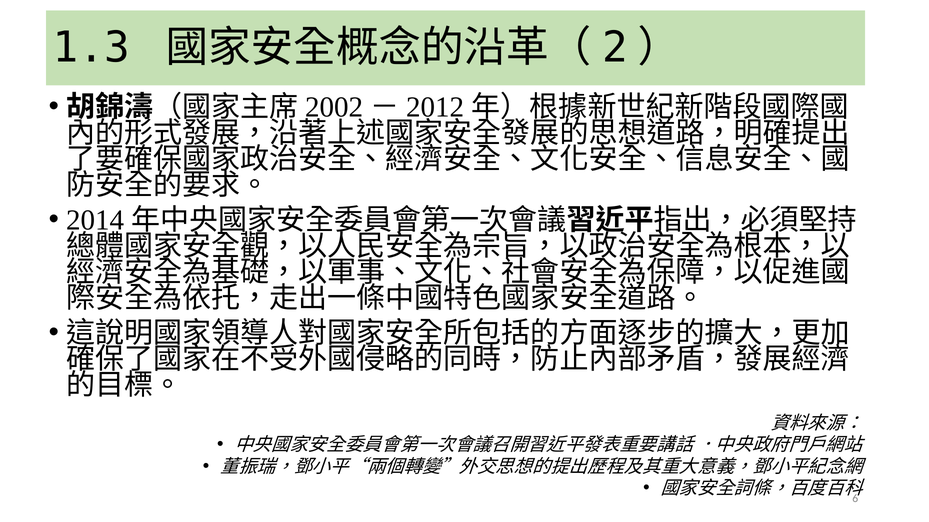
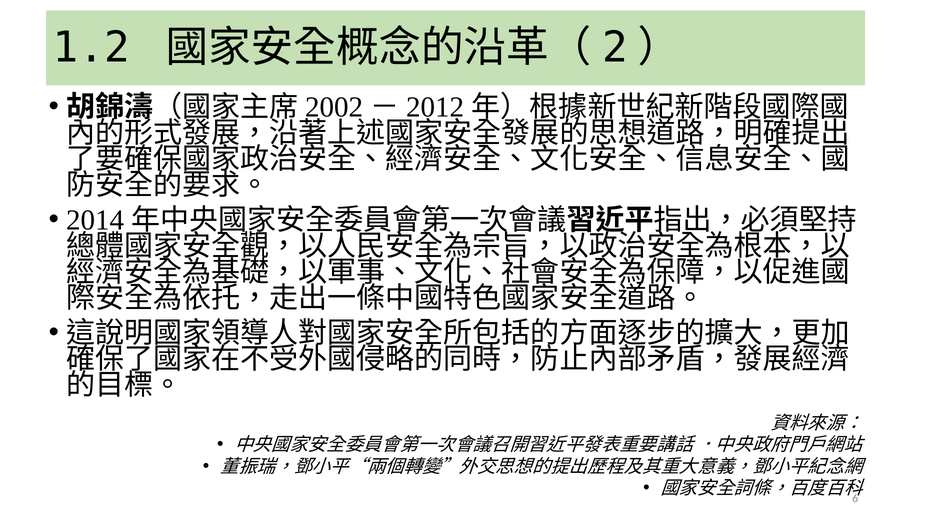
1.3: 1.3 -> 1.2 (91, 48)
